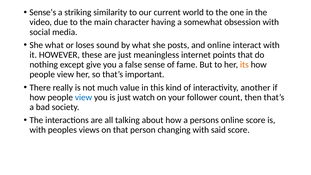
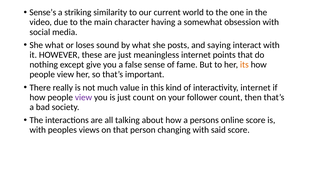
and online: online -> saying (219, 45)
interactivity another: another -> internet (256, 88)
view colour: blue -> purple (83, 97)
just watch: watch -> count (144, 97)
